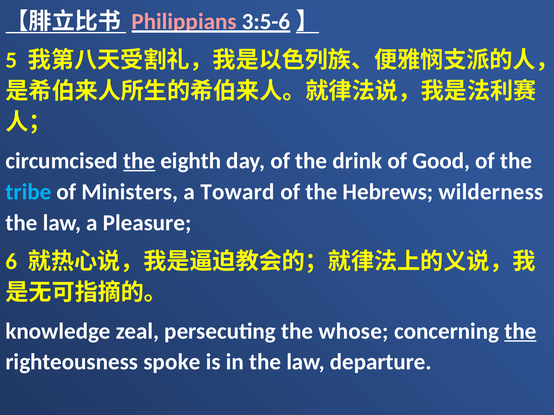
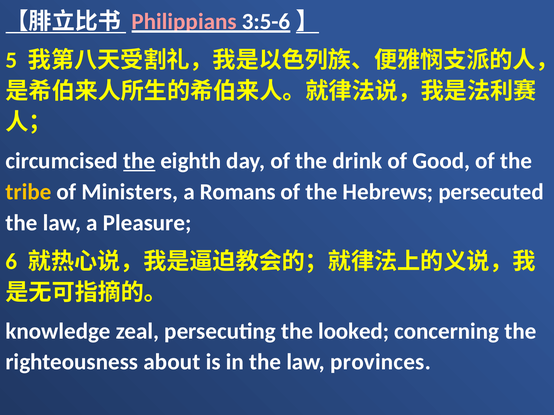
tribe colour: light blue -> yellow (28, 192)
Toward: Toward -> Romans (238, 192)
wilderness: wilderness -> persecuted (491, 192)
whose: whose -> looked (354, 331)
the underline: present -> none (520, 331)
spoke: spoke -> about (172, 362)
departure: departure -> provinces (381, 362)
